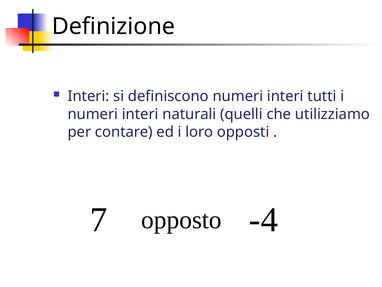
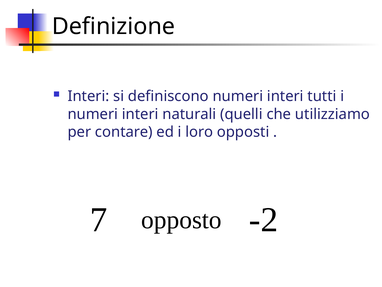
-4: -4 -> -2 (263, 220)
